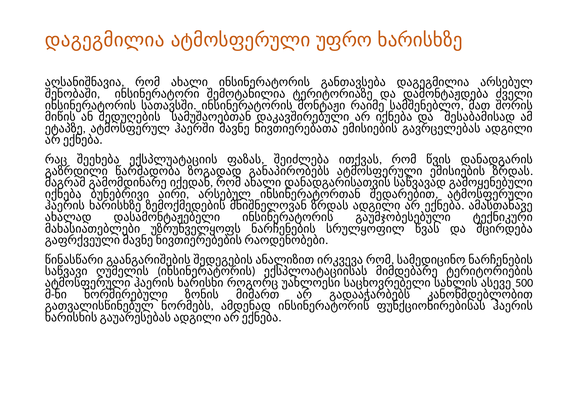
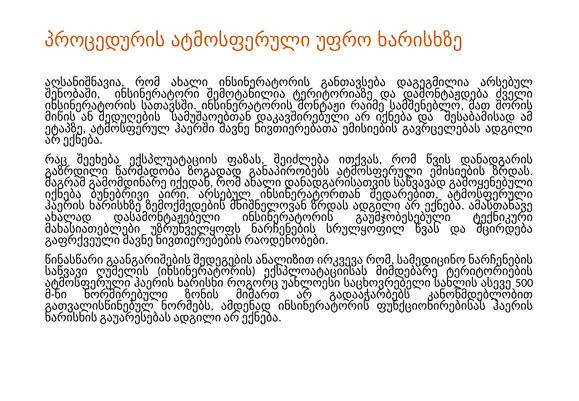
დაგეგმილია: დაგეგმილია -> პროცედურის (105, 40)
